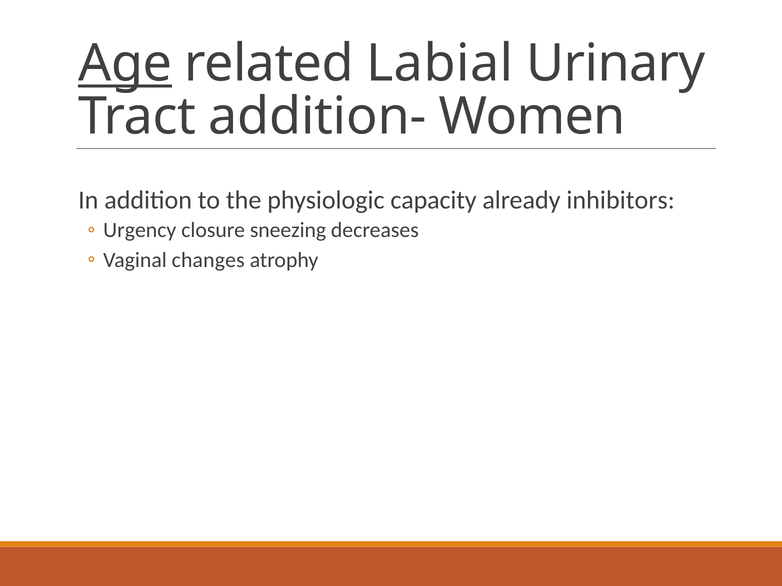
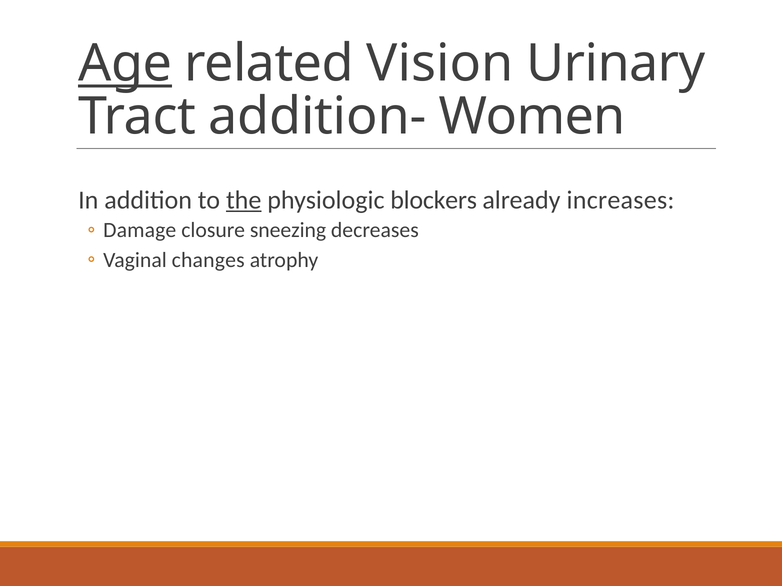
Labial: Labial -> Vision (440, 64)
the underline: none -> present (244, 200)
capacity: capacity -> blockers (434, 200)
inhibitors: inhibitors -> increases (621, 200)
Urgency: Urgency -> Damage (140, 231)
